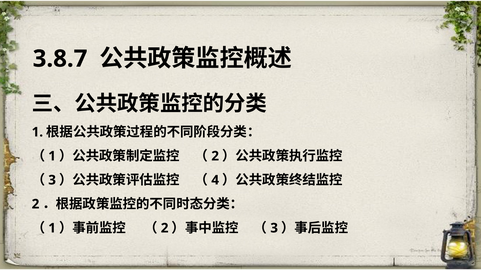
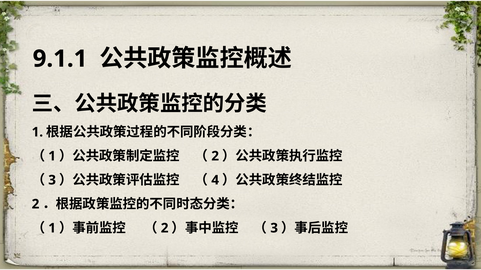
3.8.7: 3.8.7 -> 9.1.1 (60, 59)
